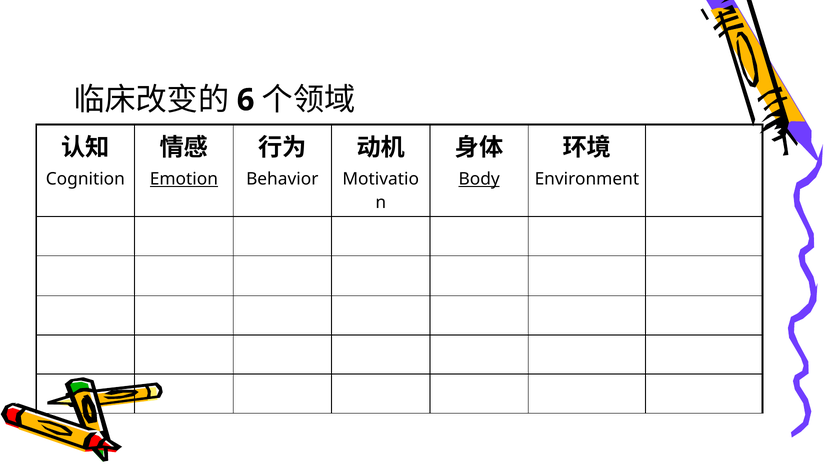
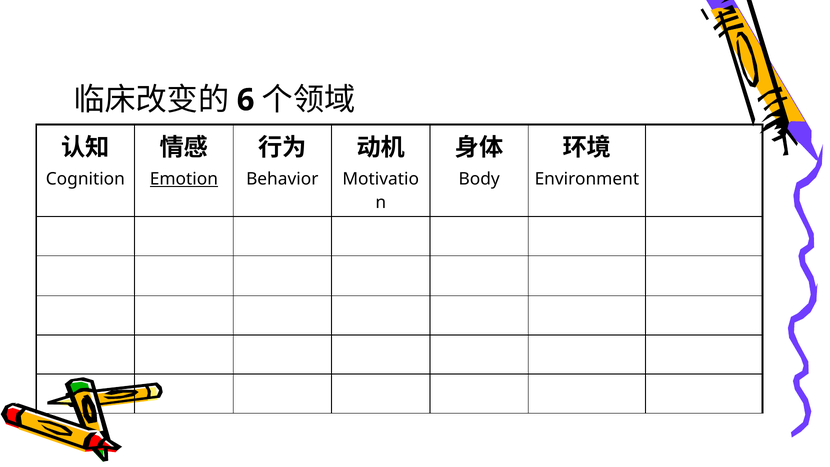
Body underline: present -> none (479, 179)
